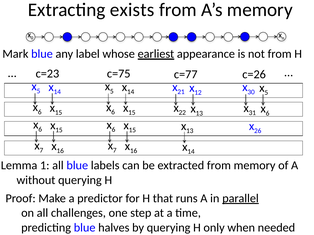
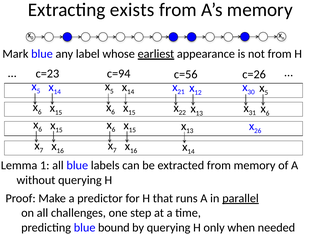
c=75: c=75 -> c=94 (119, 74)
c=77: c=77 -> c=56 (186, 74)
halves: halves -> bound (114, 228)
